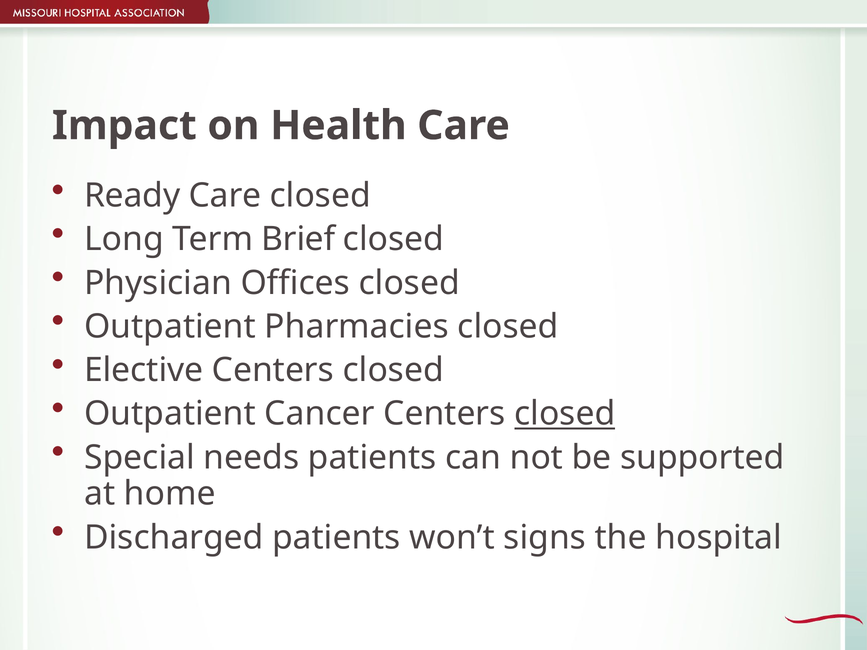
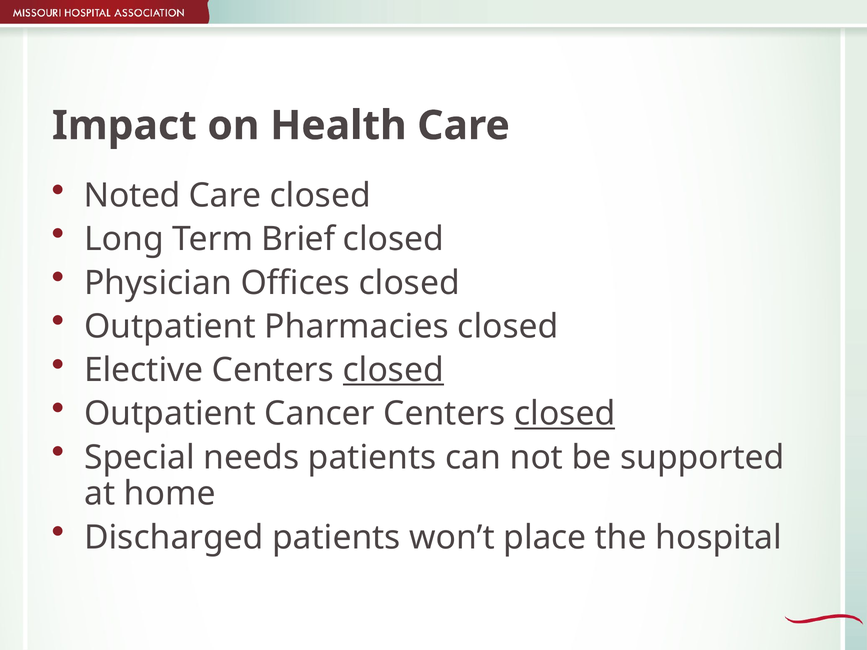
Ready: Ready -> Noted (132, 196)
closed underline: none -> present (393, 370)
signs: signs -> place (545, 538)
